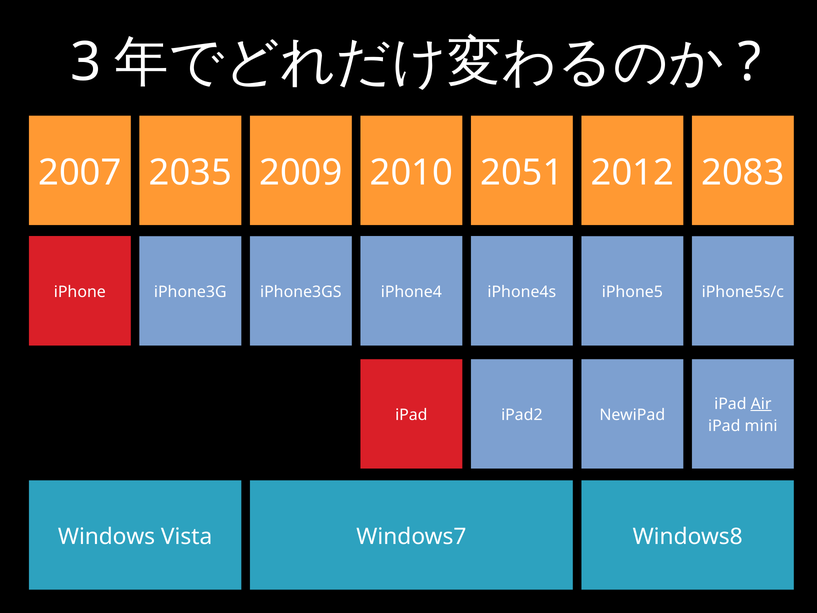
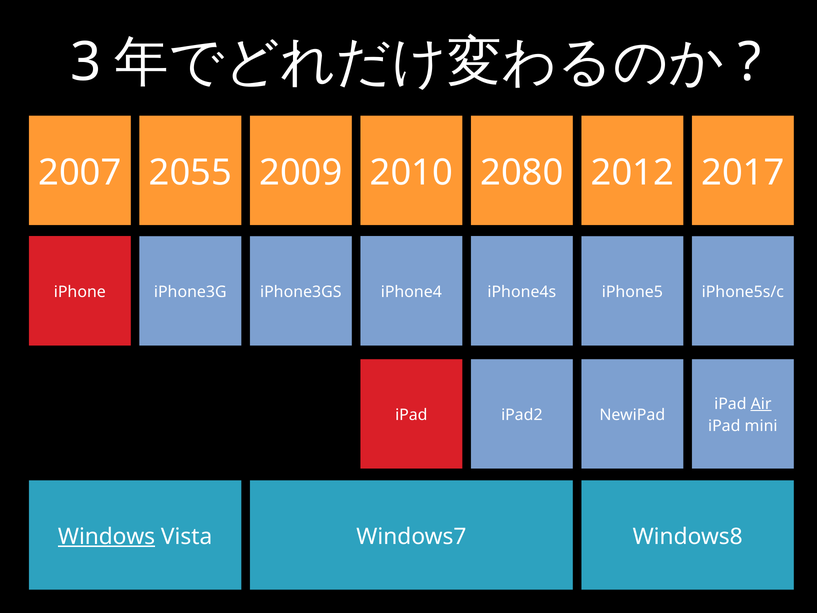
2051: 2051 -> 2080 (522, 173)
2083: 2083 -> 2017 (743, 173)
2035: 2035 -> 2055 (190, 173)
Windows underline: none -> present (107, 536)
